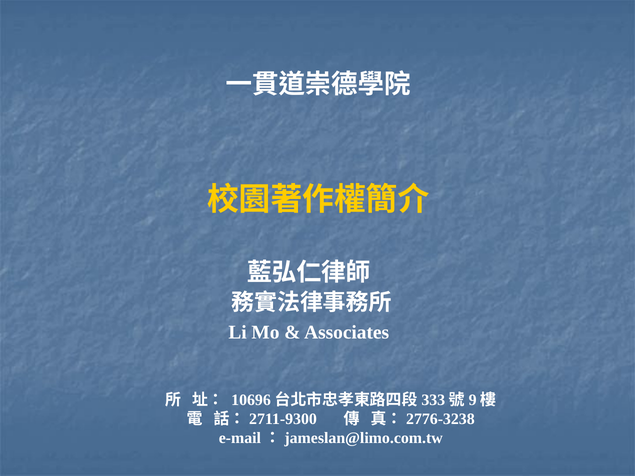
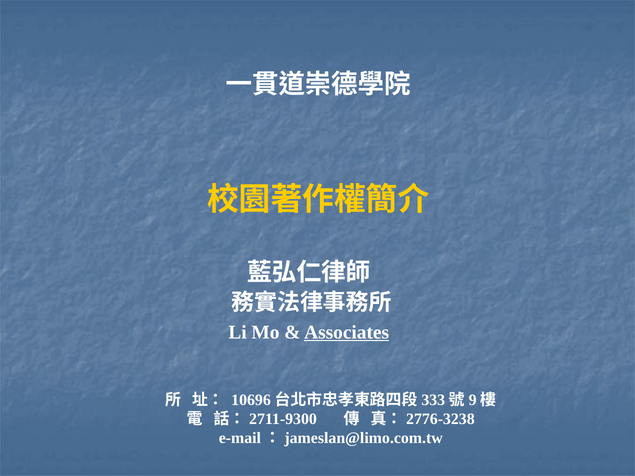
Associates underline: none -> present (347, 332)
